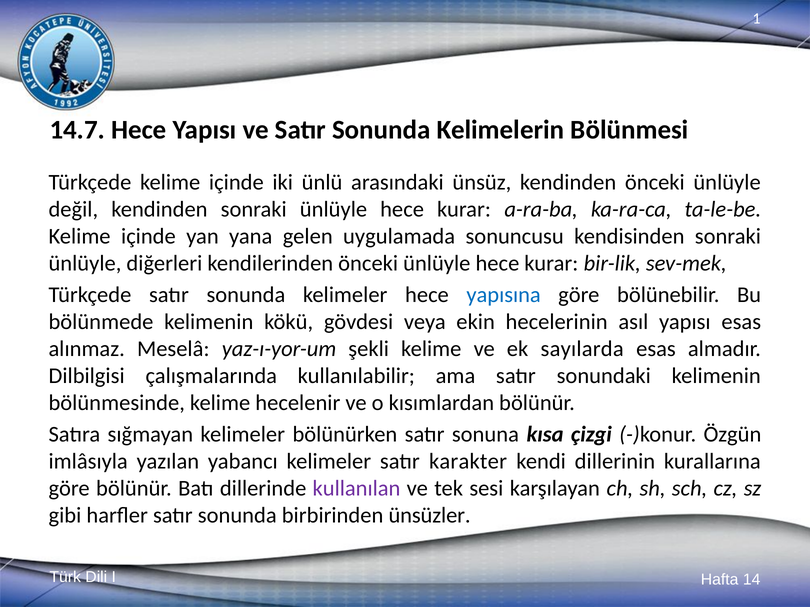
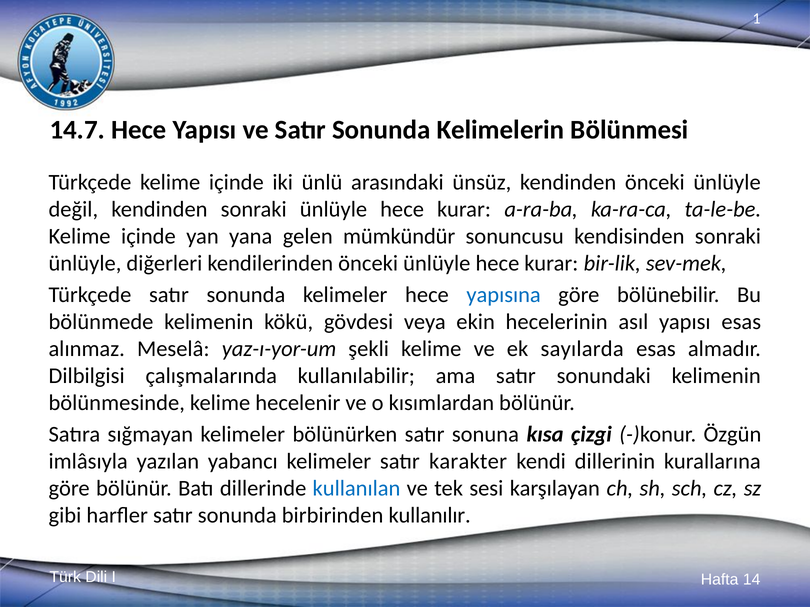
uygulamada: uygulamada -> mümkündür (399, 237)
kullanılan colour: purple -> blue (357, 489)
ünsüzler: ünsüzler -> kullanılır (430, 516)
